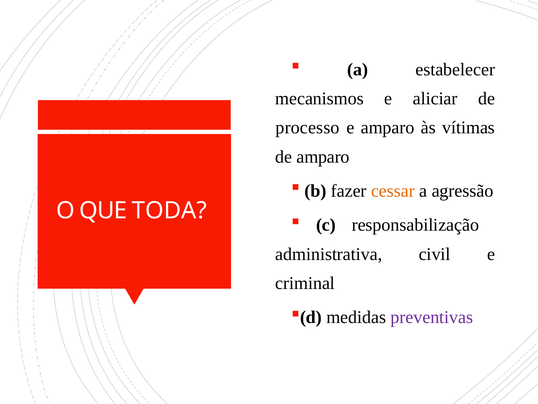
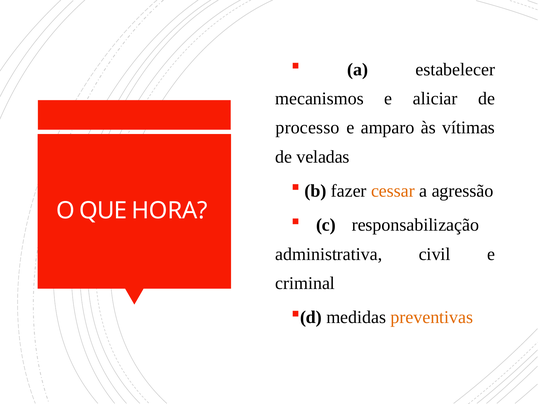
de amparo: amparo -> veladas (323, 157)
TODA: TODA -> HORA (169, 210)
preventivas colour: purple -> orange (432, 317)
